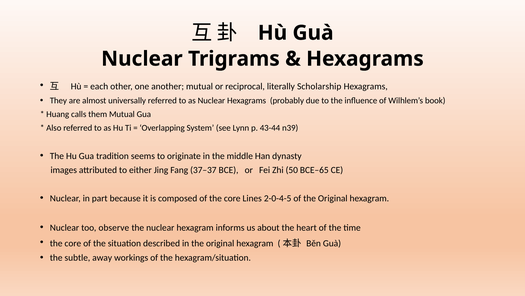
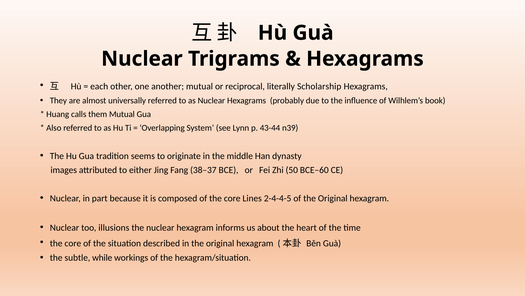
37–37: 37–37 -> 38–37 (203, 170)
BCE–65: BCE–65 -> BCE–60 (314, 170)
2-0-4-5: 2-0-4-5 -> 2-4-4-5 (278, 198)
observe: observe -> illusions (114, 227)
away: away -> while (102, 257)
